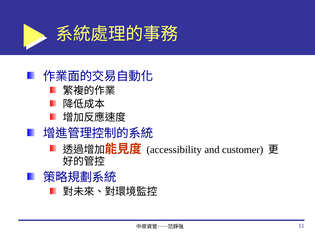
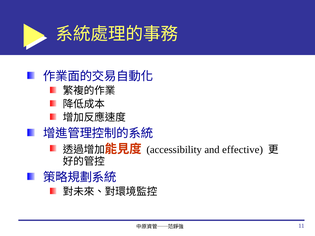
customer: customer -> effective (243, 150)
